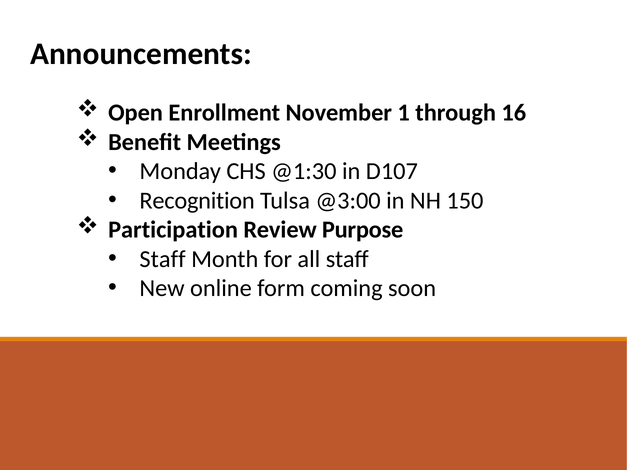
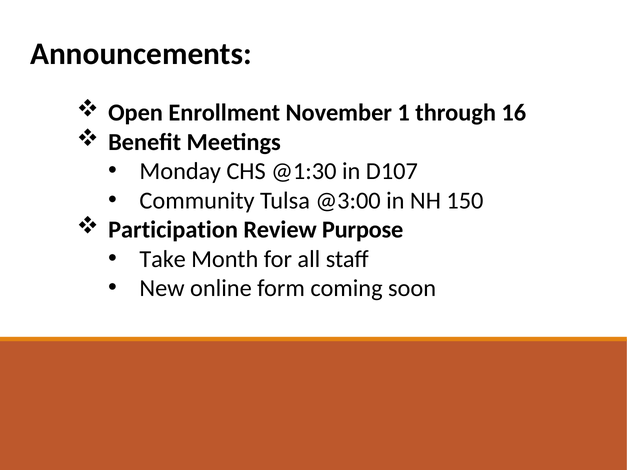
Recognition: Recognition -> Community (197, 201)
Staff: Staff -> Take (163, 259)
